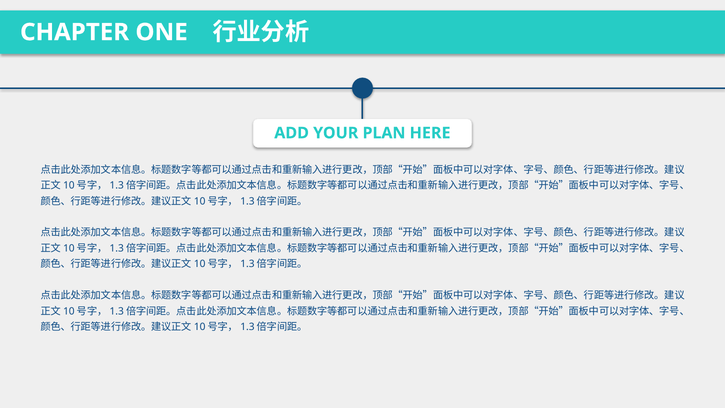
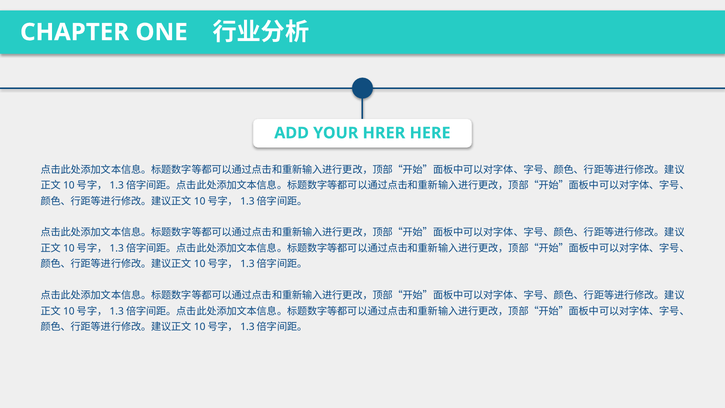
PLAN: PLAN -> HRER (384, 133)
